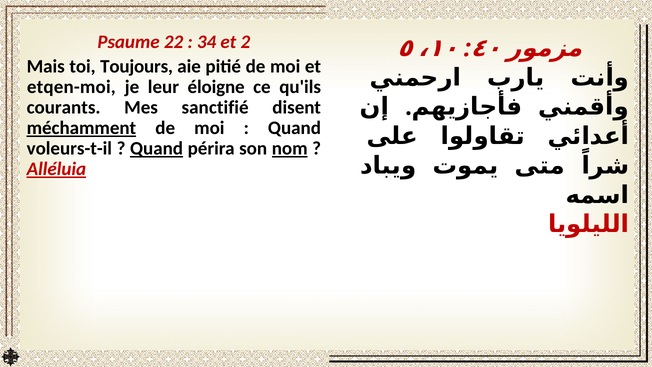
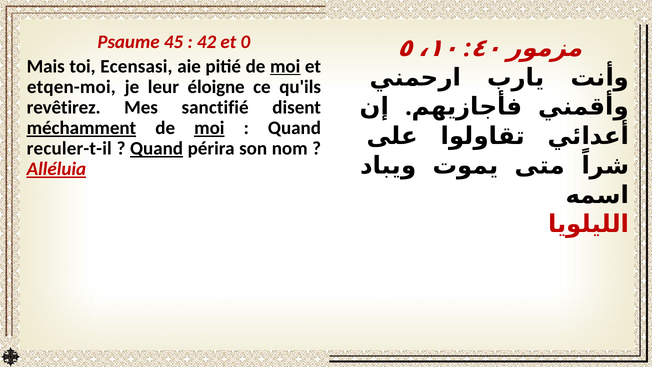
22: 22 -> 45 (174, 42)
34: 34 -> 42 (207, 42)
2: 2 -> 0 (245, 42)
Toujours: Toujours -> Ecensasi (136, 66)
moi underline: none -> present (285, 66)
courants: courants -> revêtirez (64, 107)
moi underline: none -> present (209, 128)
voleurs-t-il: voleurs-t-il -> reculer-t-il (69, 148)
nom underline: present -> none (290, 148)
